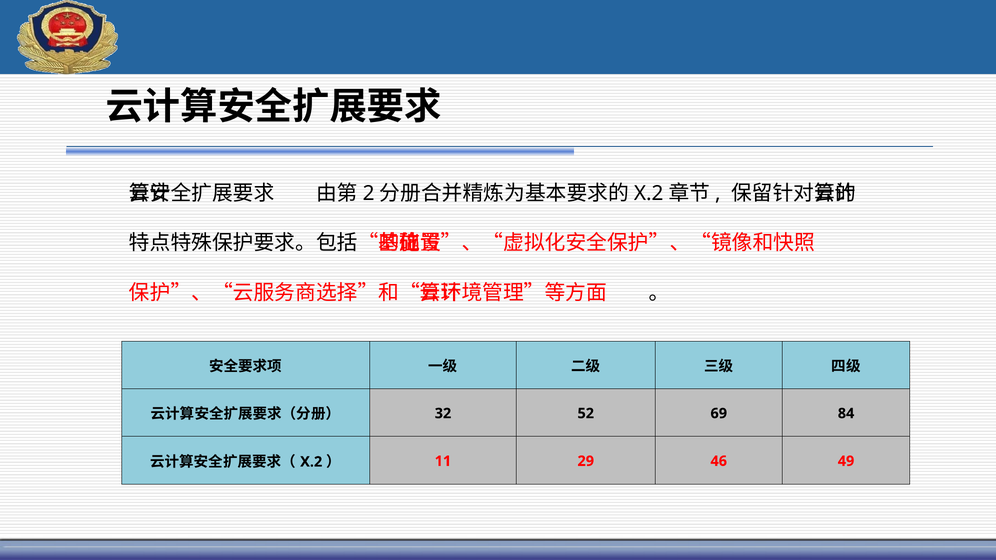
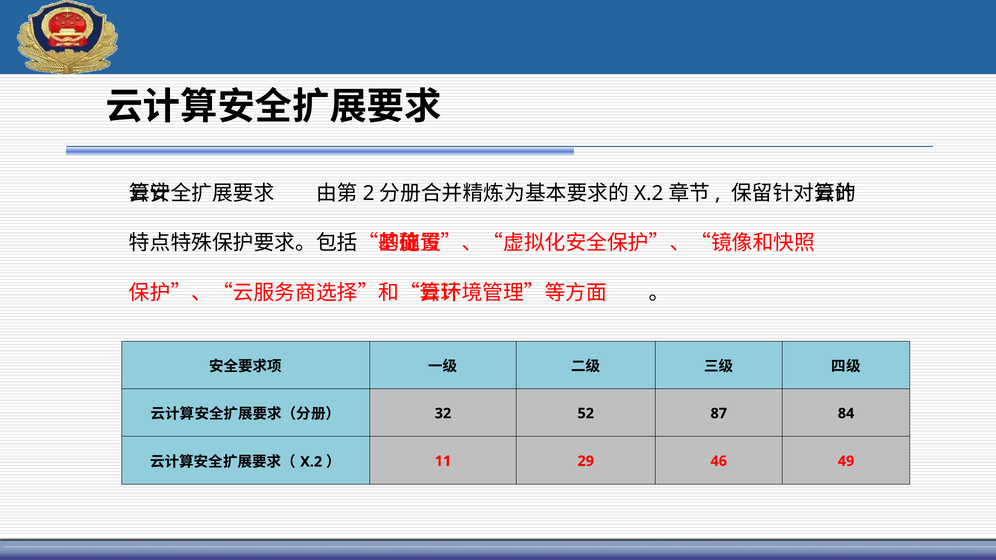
69: 69 -> 87 (719, 414)
